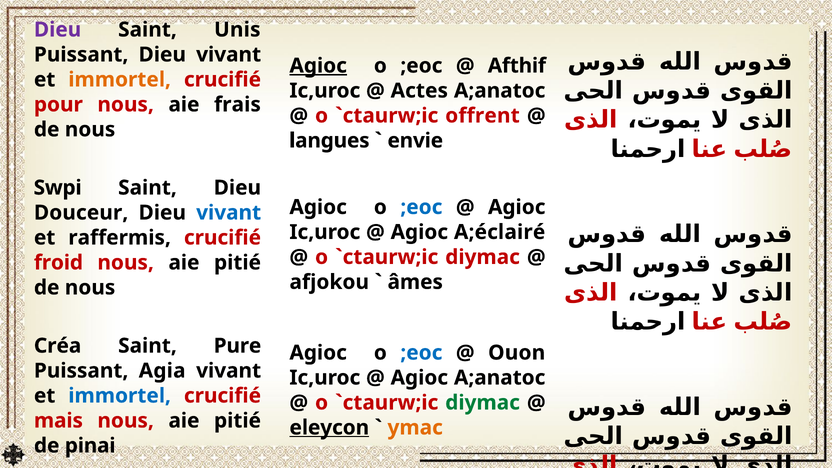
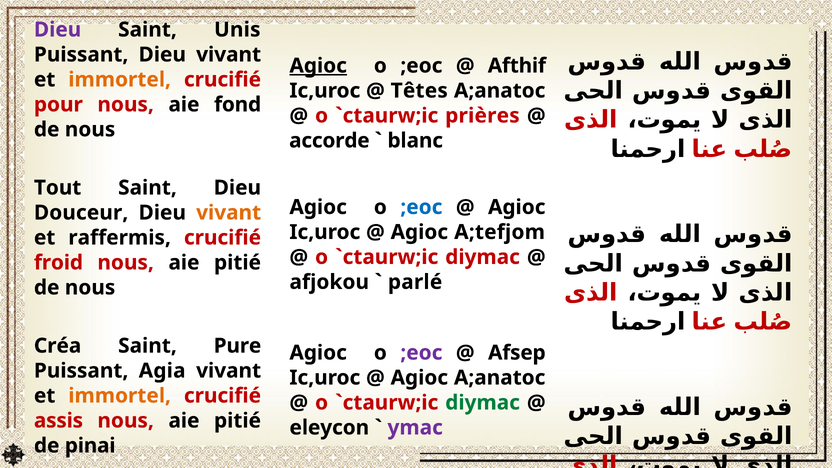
Actes: Actes -> Têtes (419, 91)
frais: frais -> fond (238, 105)
offrent: offrent -> prières (482, 116)
langues: langues -> accorde (329, 141)
envie: envie -> blanc (415, 141)
Swpi: Swpi -> Tout (58, 188)
vivant colour: blue -> orange (229, 213)
A;éclairé: A;éclairé -> A;tefjom (500, 232)
âmes: âmes -> parlé (415, 282)
;eoc colour: blue -> purple (421, 353)
Ouon: Ouon -> Afsep (517, 353)
immortel colour: blue -> orange (120, 396)
mais: mais -> assis (58, 421)
eleycon underline: present -> none (329, 428)
ymac colour: orange -> purple (415, 428)
